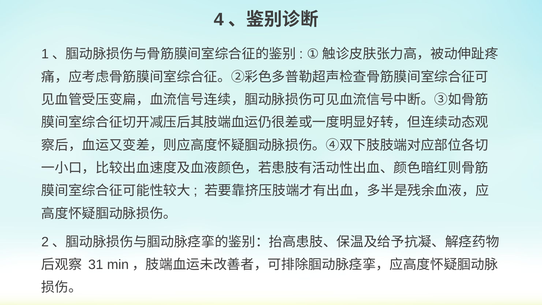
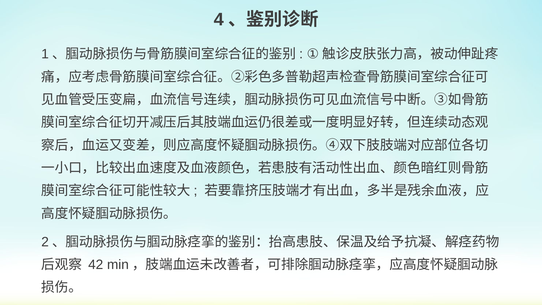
31: 31 -> 42 (96, 265)
